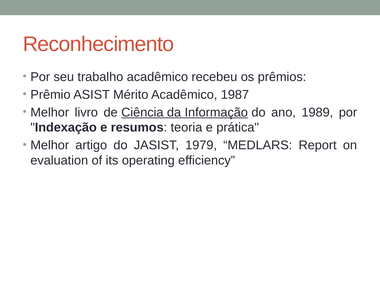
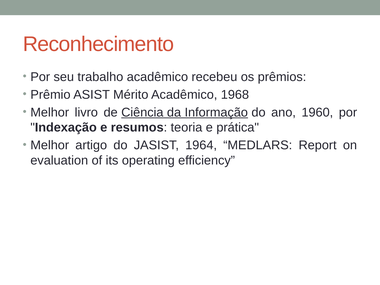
1987: 1987 -> 1968 (235, 95)
1989: 1989 -> 1960 (317, 112)
1979: 1979 -> 1964 (201, 145)
